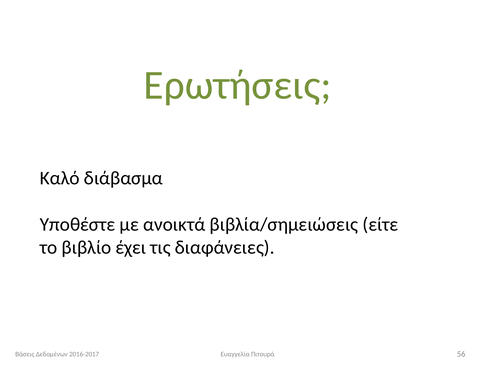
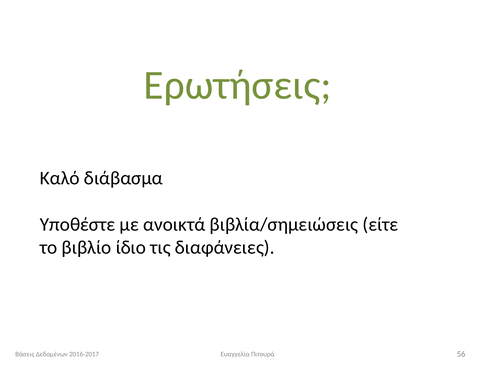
έχει: έχει -> ίδιο (131, 248)
